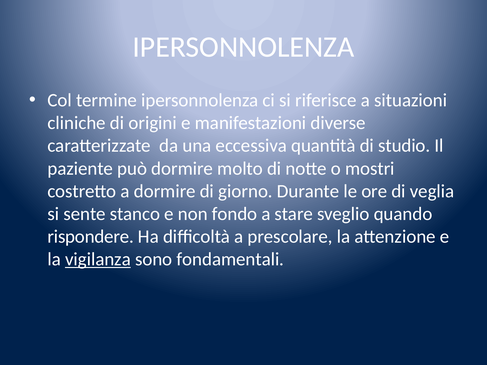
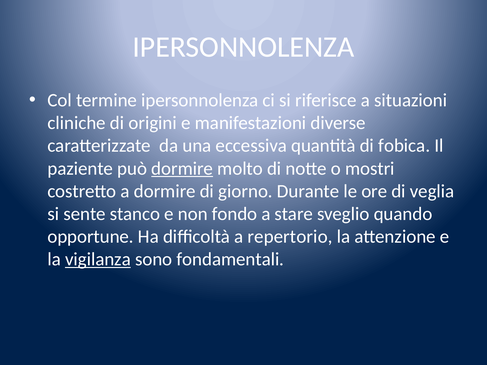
studio: studio -> fobica (404, 146)
dormire underline: none -> present (182, 169)
rispondere: rispondere -> opportune (91, 237)
prescolare: prescolare -> repertorio (290, 237)
